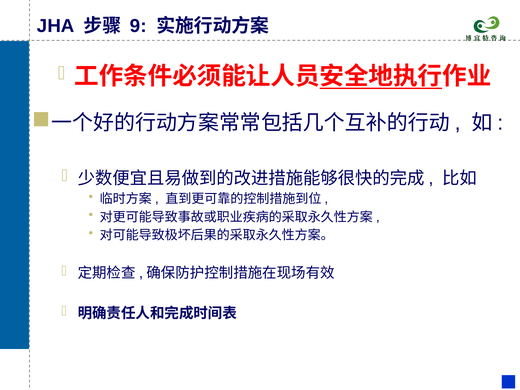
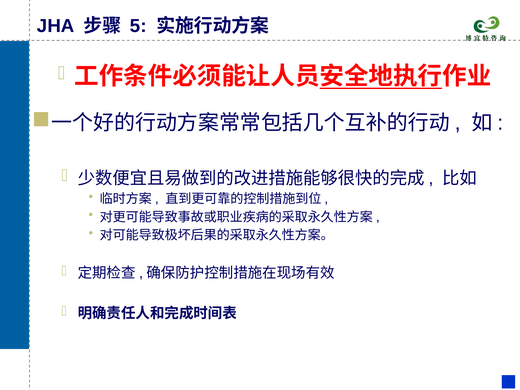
9: 9 -> 5 (138, 26)
